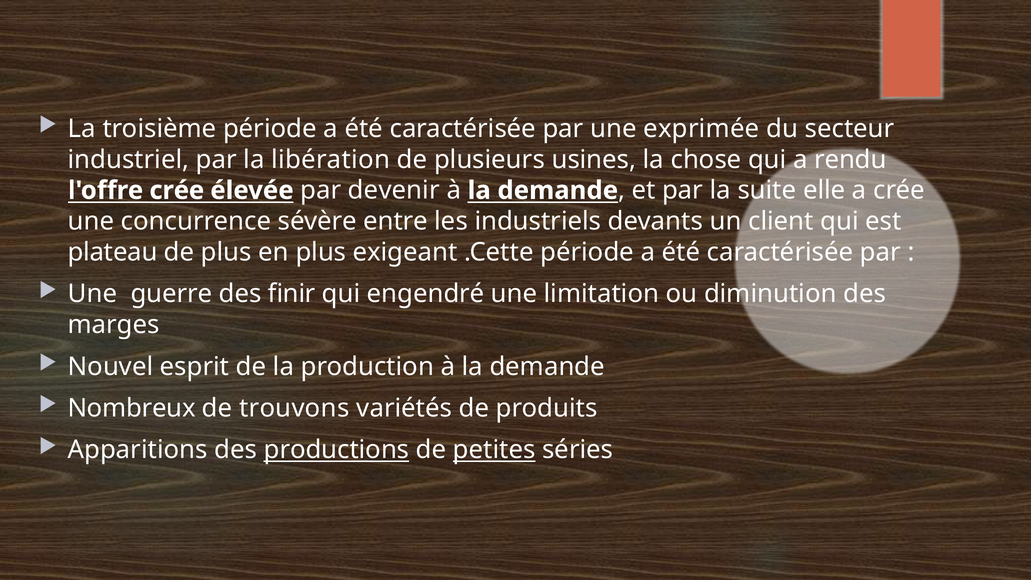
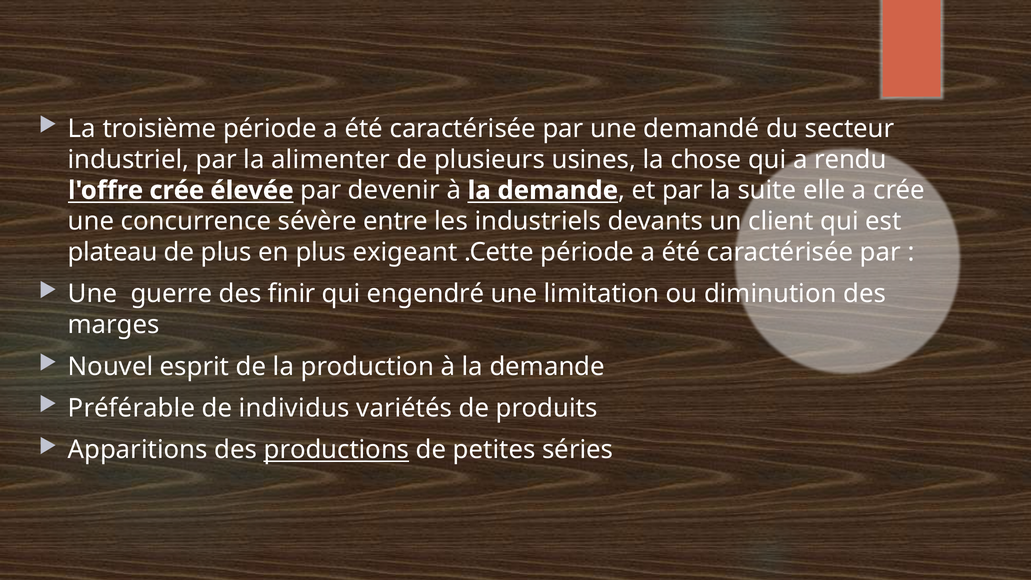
exprimée: exprimée -> demandé (701, 129)
libération: libération -> alimenter (331, 159)
Nombreux: Nombreux -> Préférable (132, 408)
trouvons: trouvons -> individus (294, 408)
petites underline: present -> none (494, 450)
